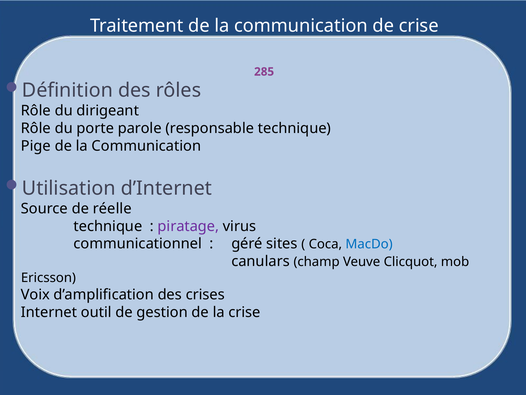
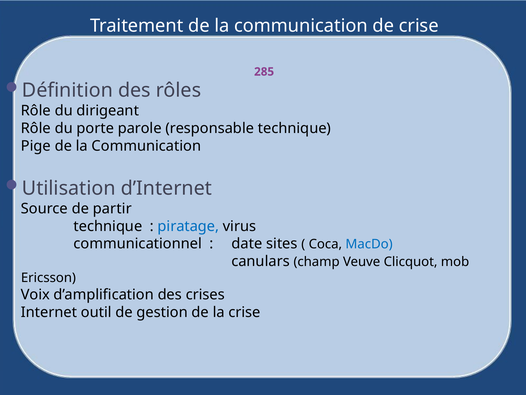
réelle: réelle -> partir (112, 208)
piratage colour: purple -> blue (188, 226)
géré: géré -> date (247, 244)
